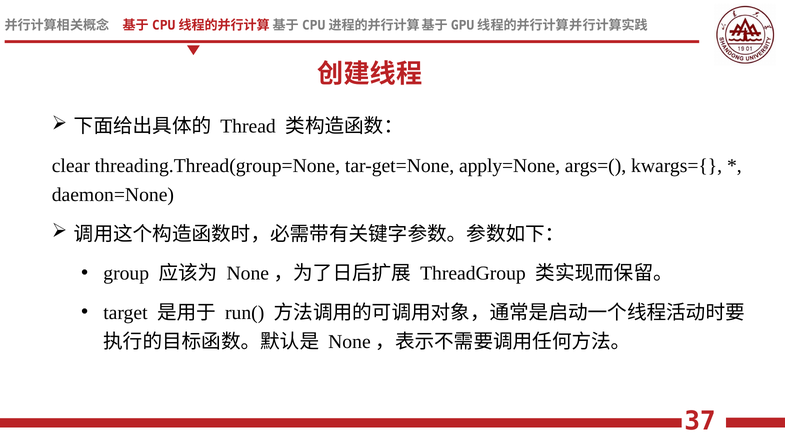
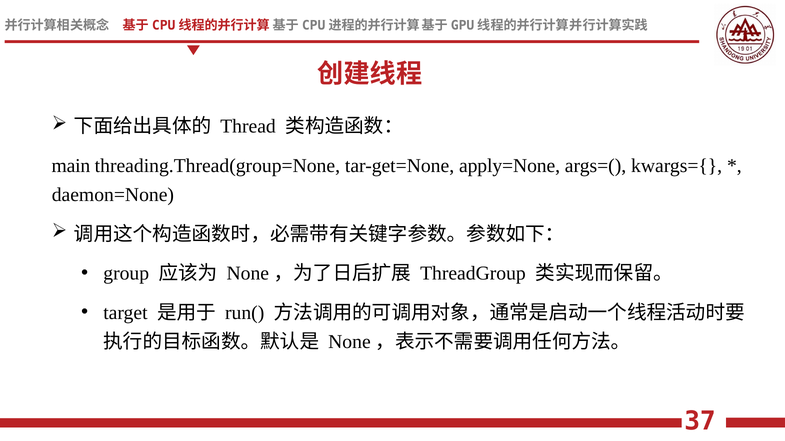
clear: clear -> main (71, 166)
